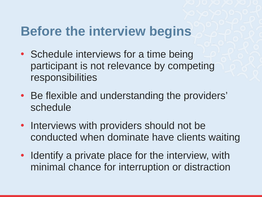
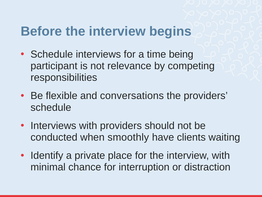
understanding: understanding -> conversations (132, 96)
dominate: dominate -> smoothly (128, 137)
